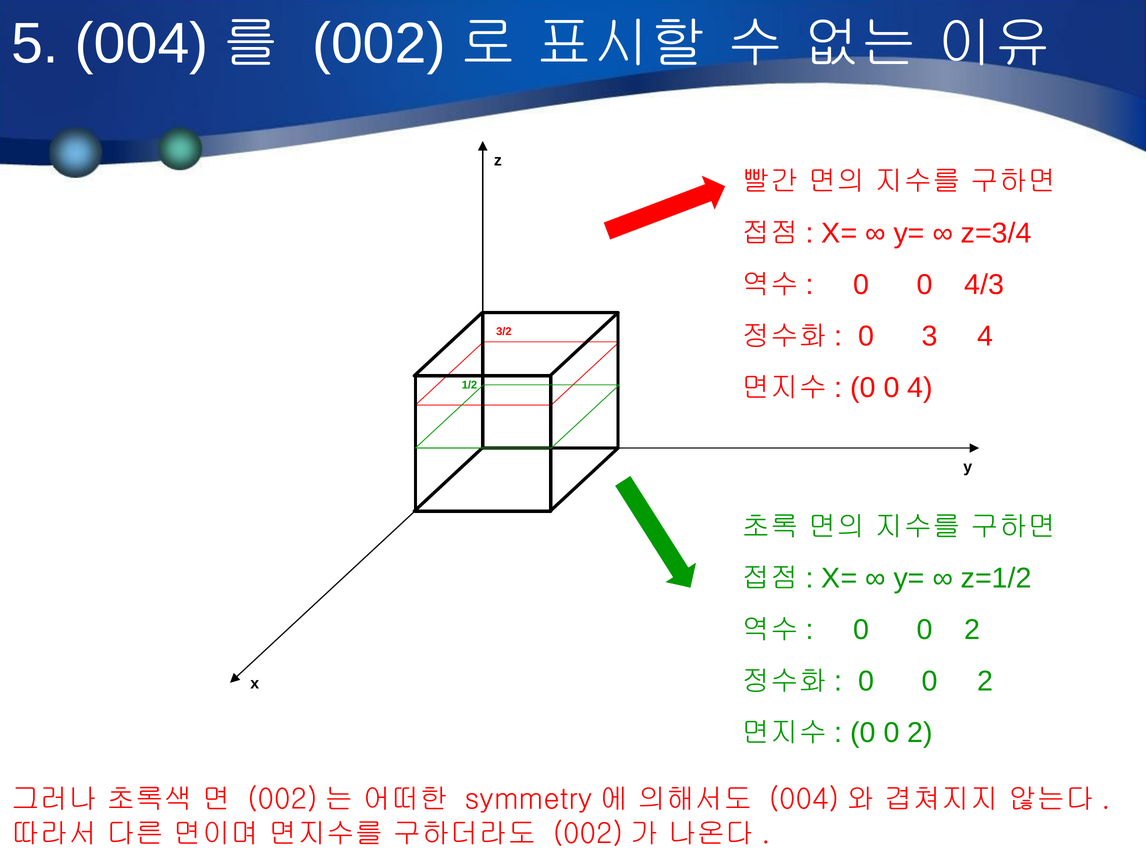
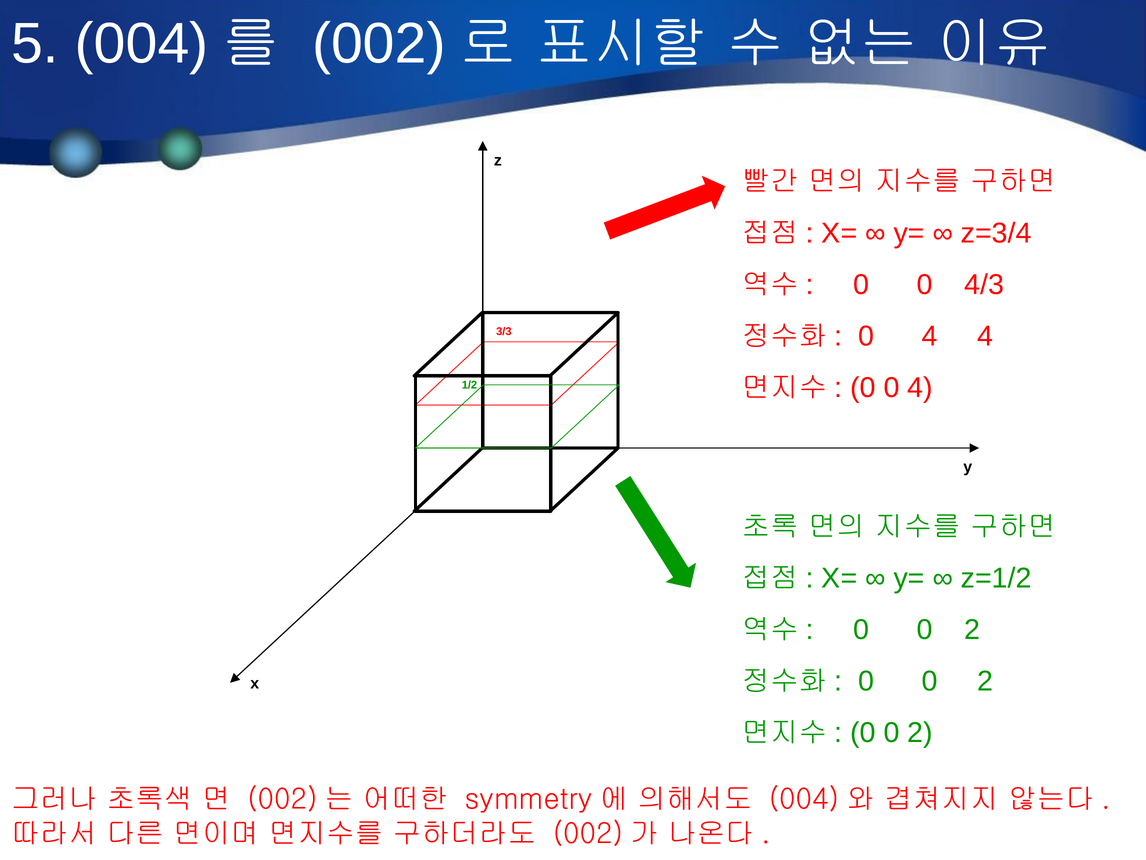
3: 3 -> 4 (930, 336)
3/2: 3/2 -> 3/3 (504, 331)
